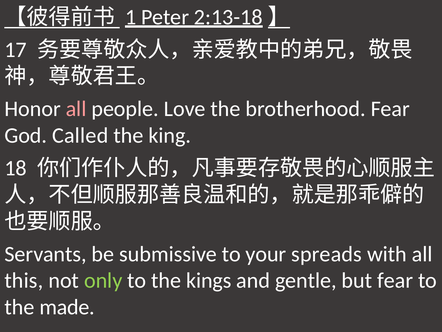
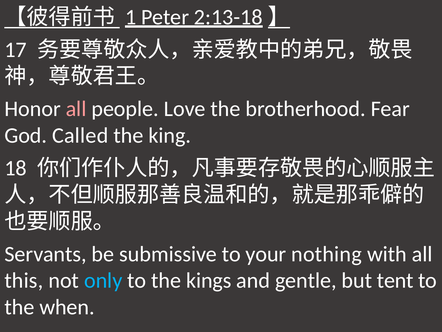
spreads: spreads -> nothing (327, 254)
only colour: light green -> light blue (103, 280)
but fear: fear -> tent (395, 280)
made: made -> when (67, 307)
